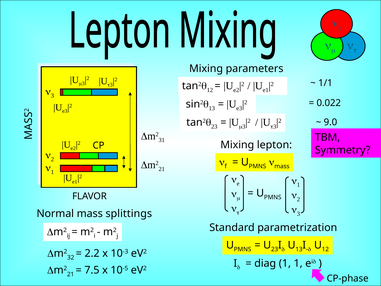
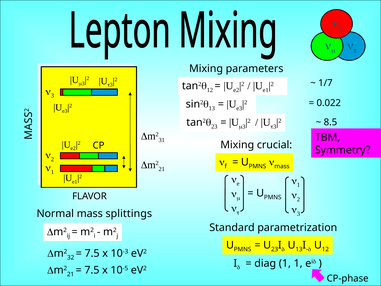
1/1: 1/1 -> 1/7 (325, 83)
9.0: 9.0 -> 8.5 (330, 122)
lepton: lepton -> crucial (275, 145)
2.2: 2.2 -> 7.5 (92, 253)
